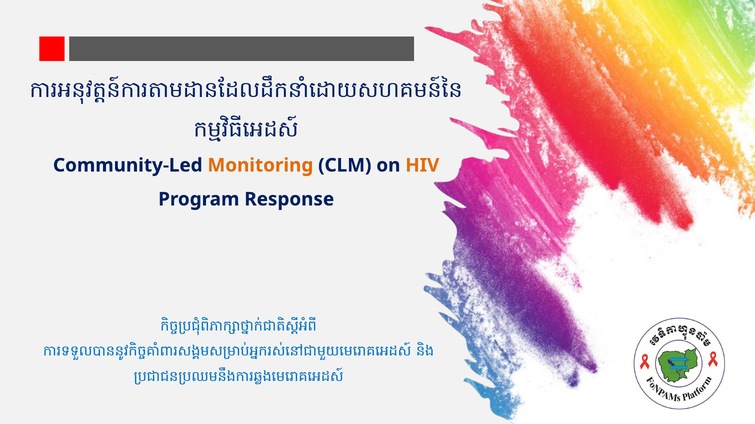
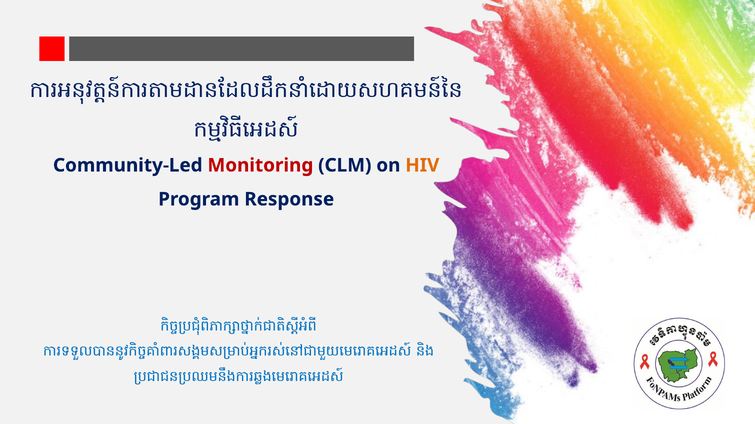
Monitoring colour: orange -> red (260, 166)
